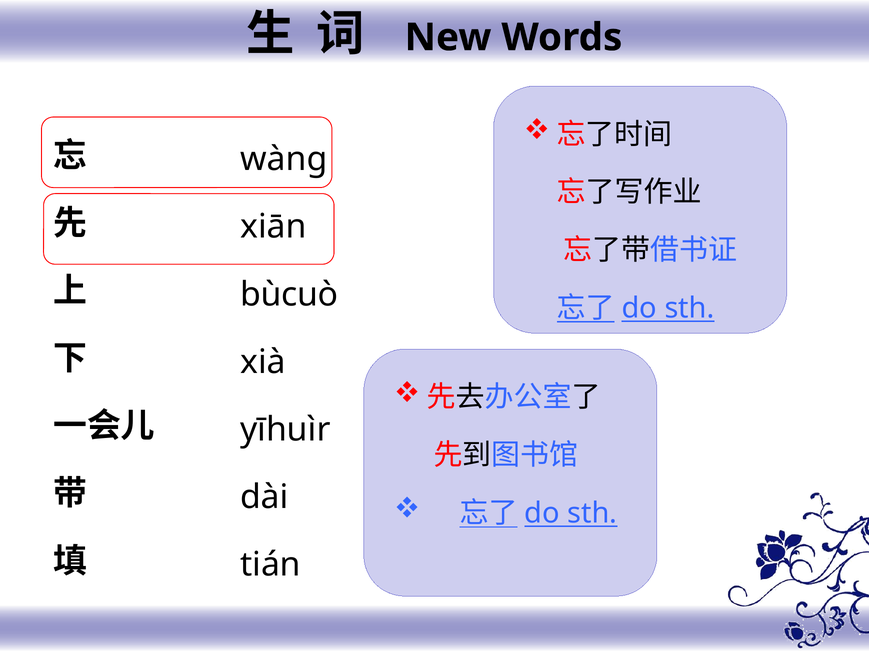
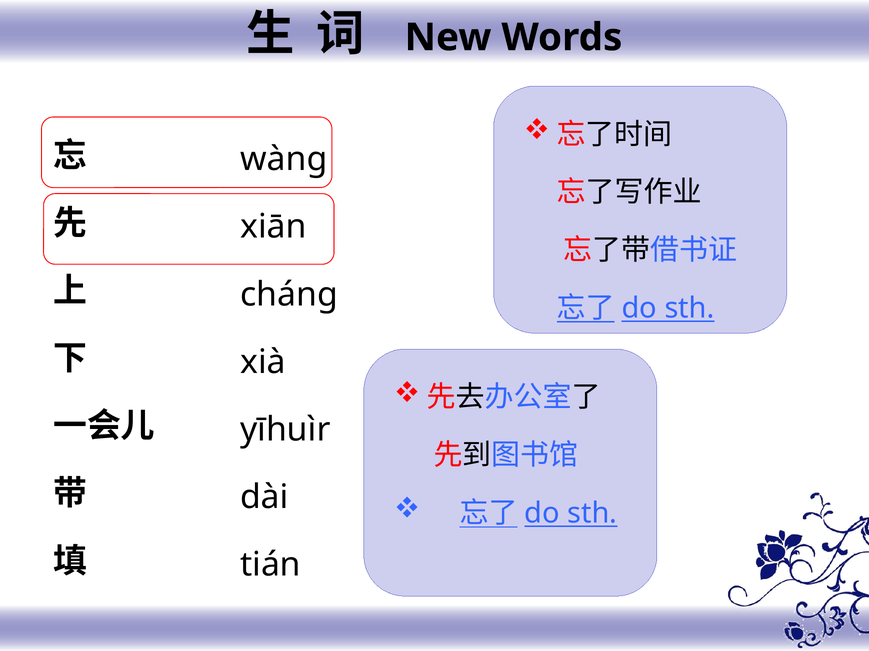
bùcuò: bùcuò -> cháng (289, 295)
